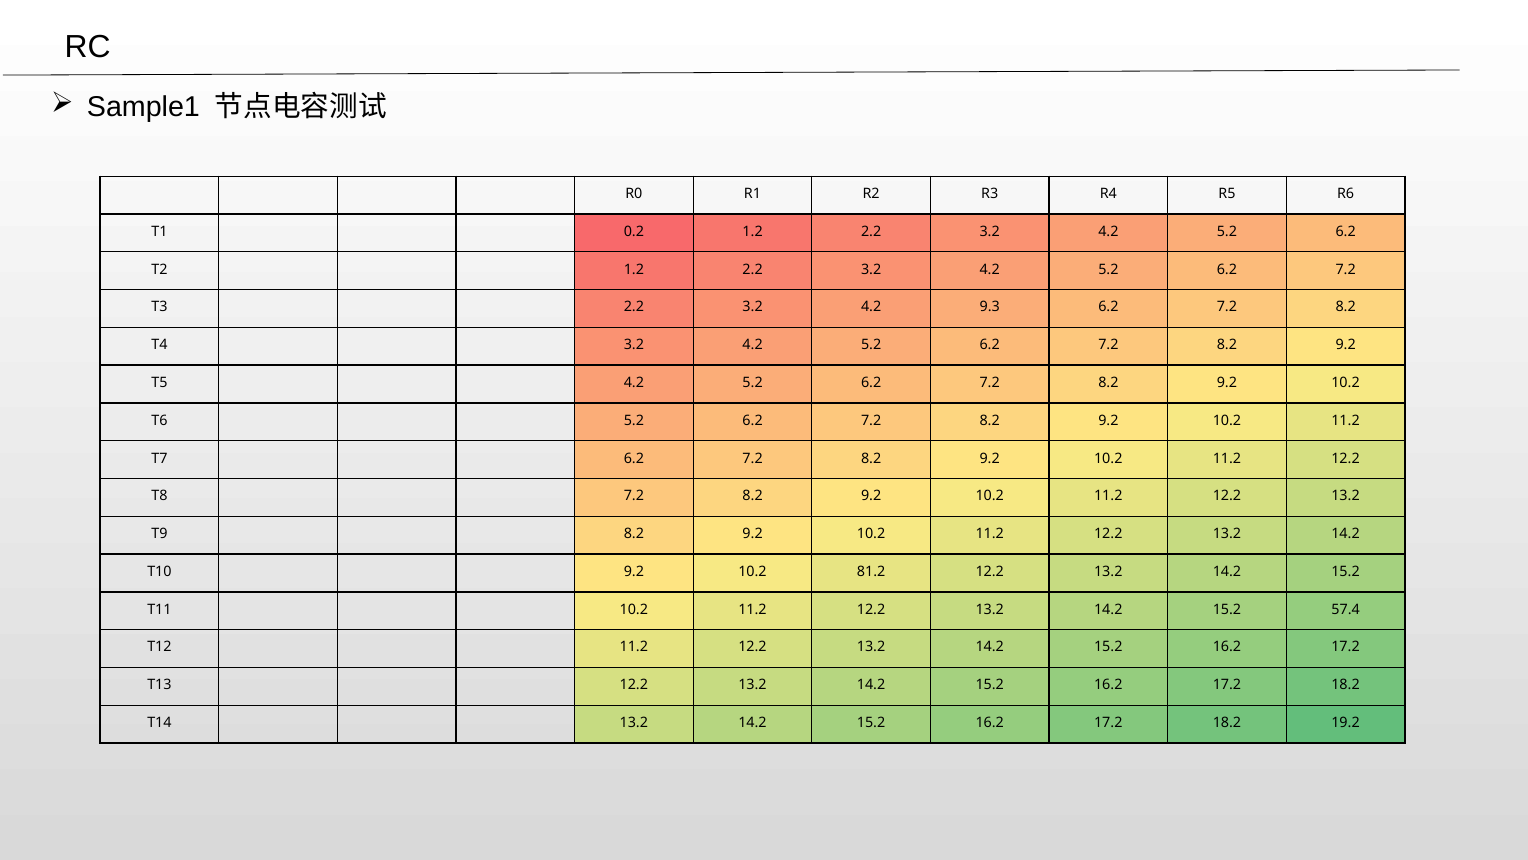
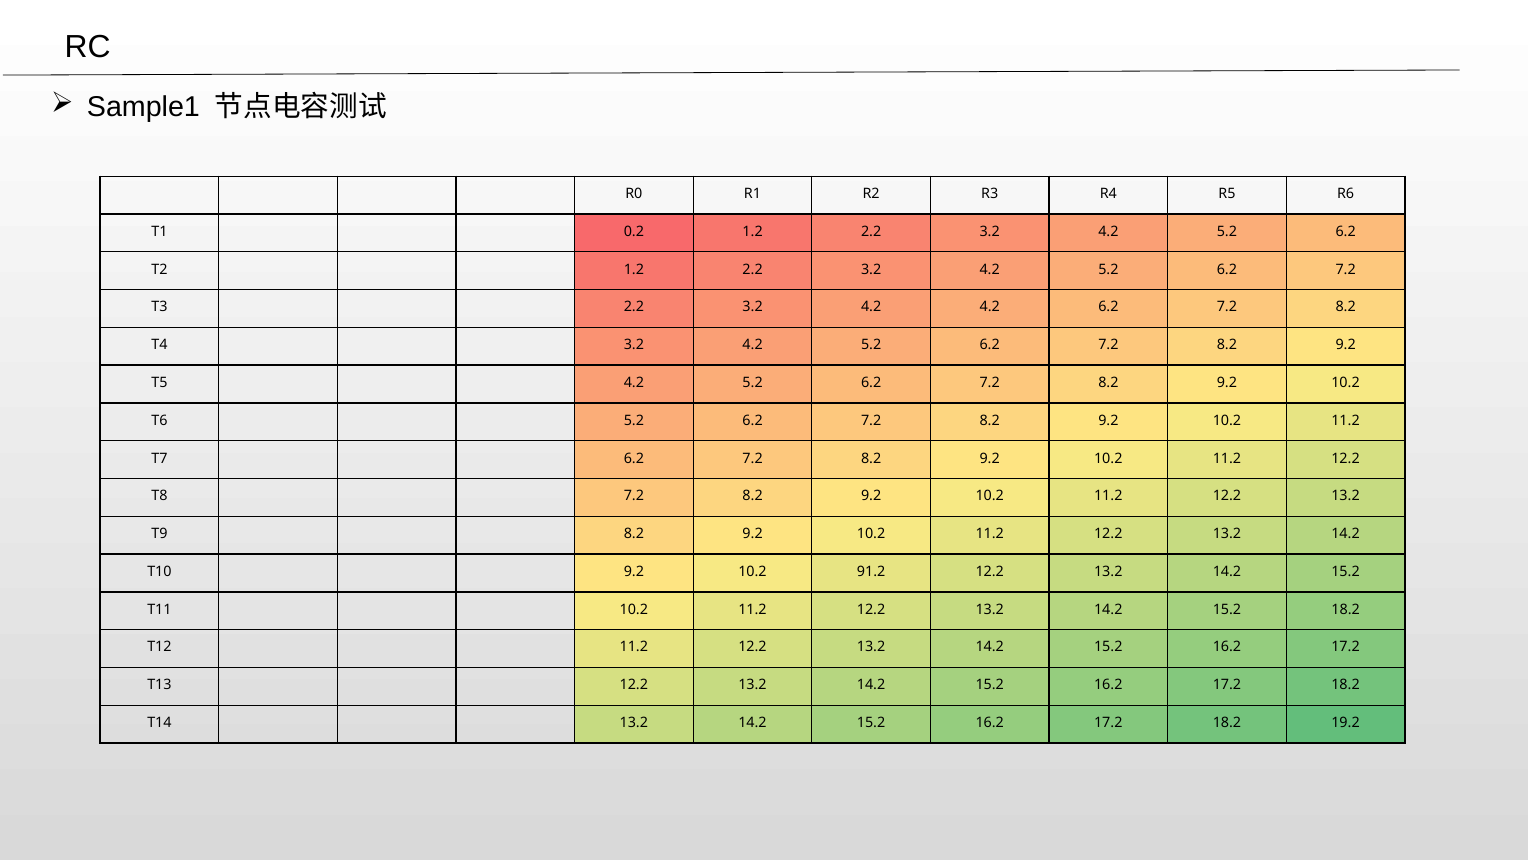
4.2 9.3: 9.3 -> 4.2 (990, 307)
81.2: 81.2 -> 91.2 (871, 571)
15.2 57.4: 57.4 -> 18.2 (1346, 609)
